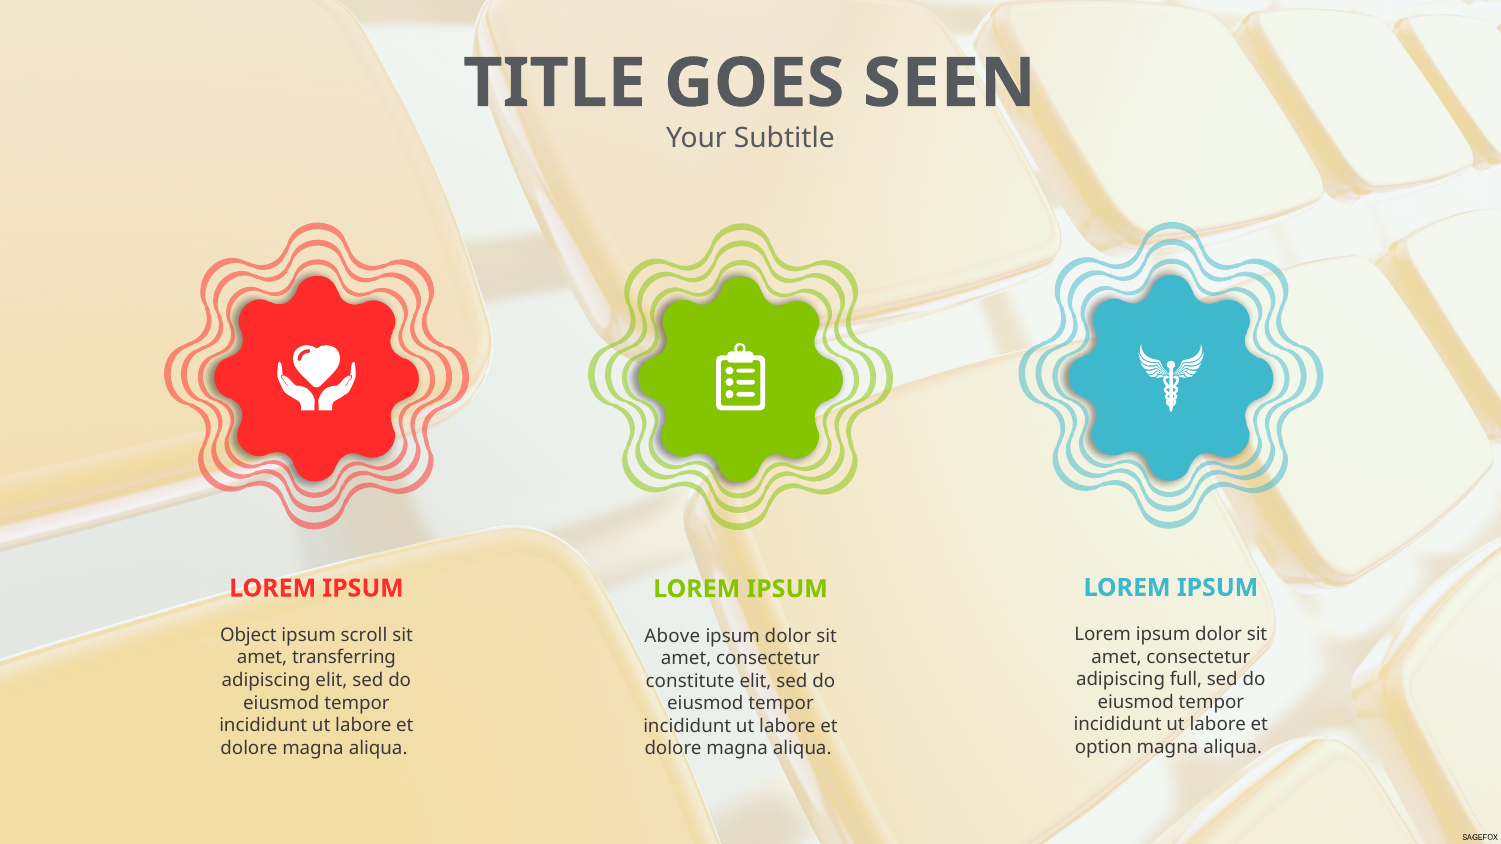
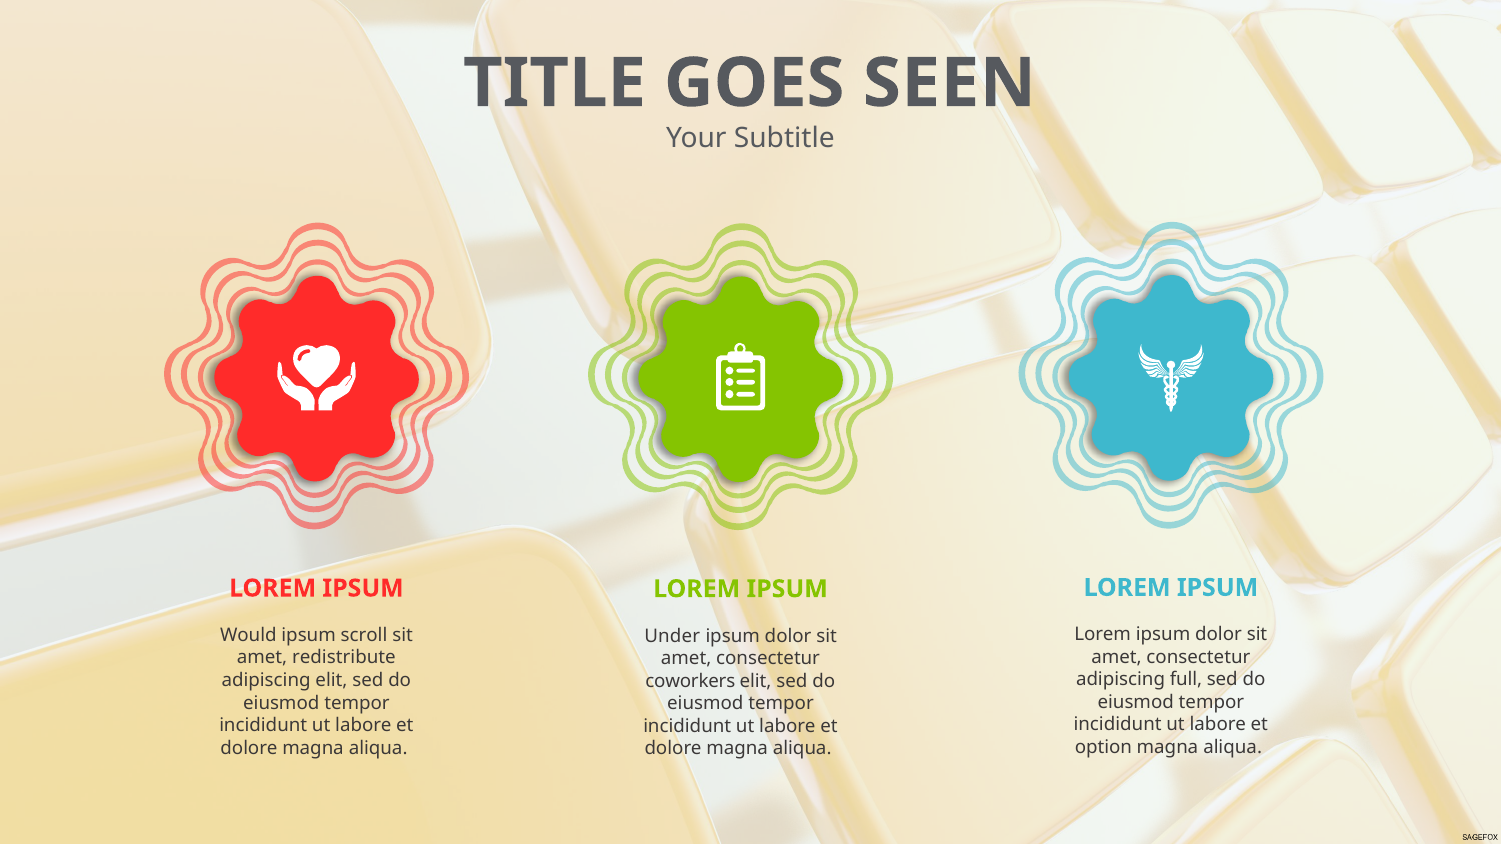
Object: Object -> Would (248, 636)
Above: Above -> Under (672, 636)
transferring: transferring -> redistribute (344, 658)
constitute: constitute -> coworkers (690, 681)
